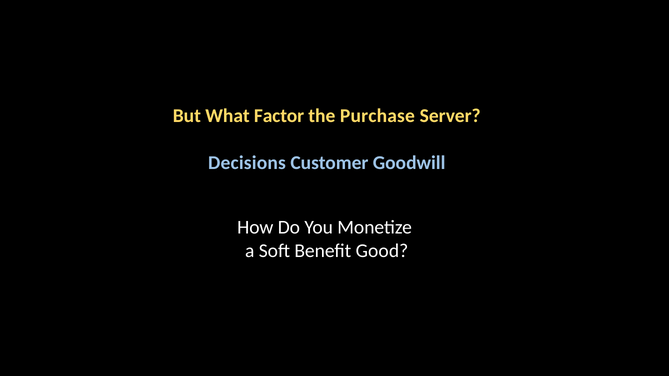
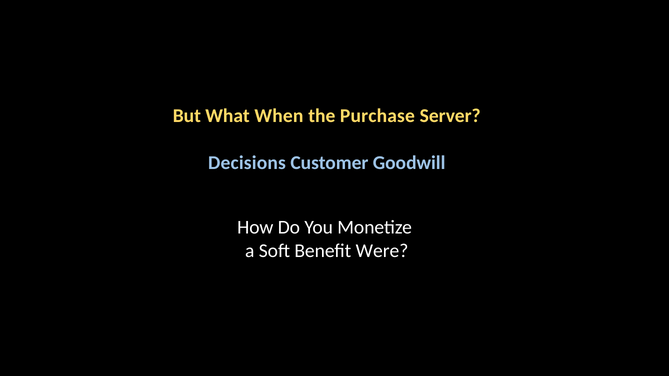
Factor: Factor -> When (279, 116)
Good: Good -> Were (382, 251)
